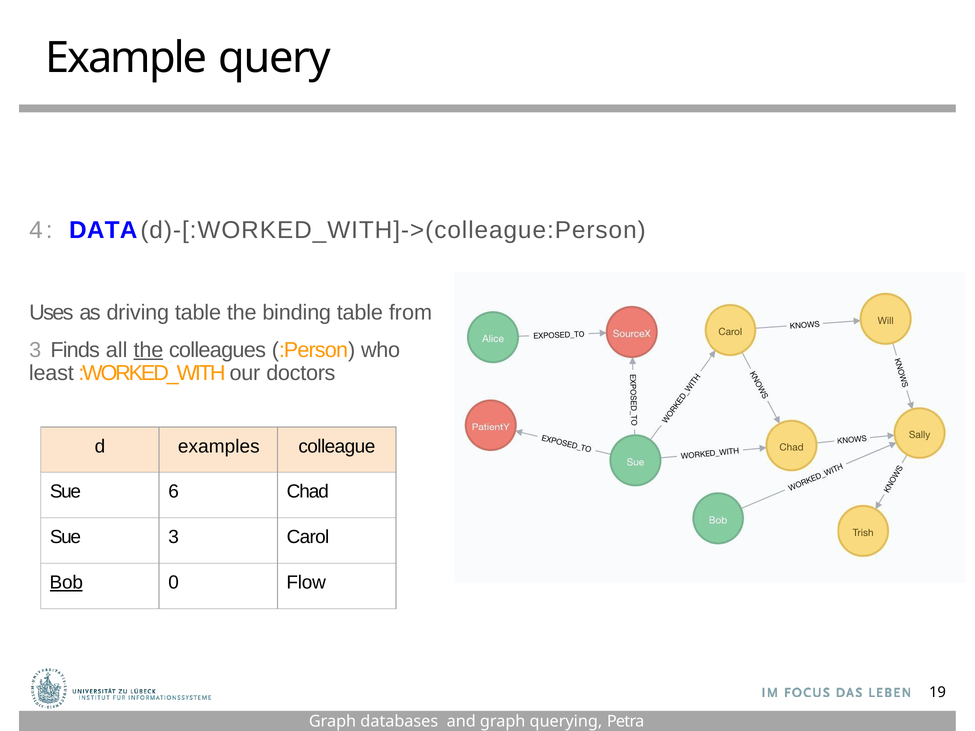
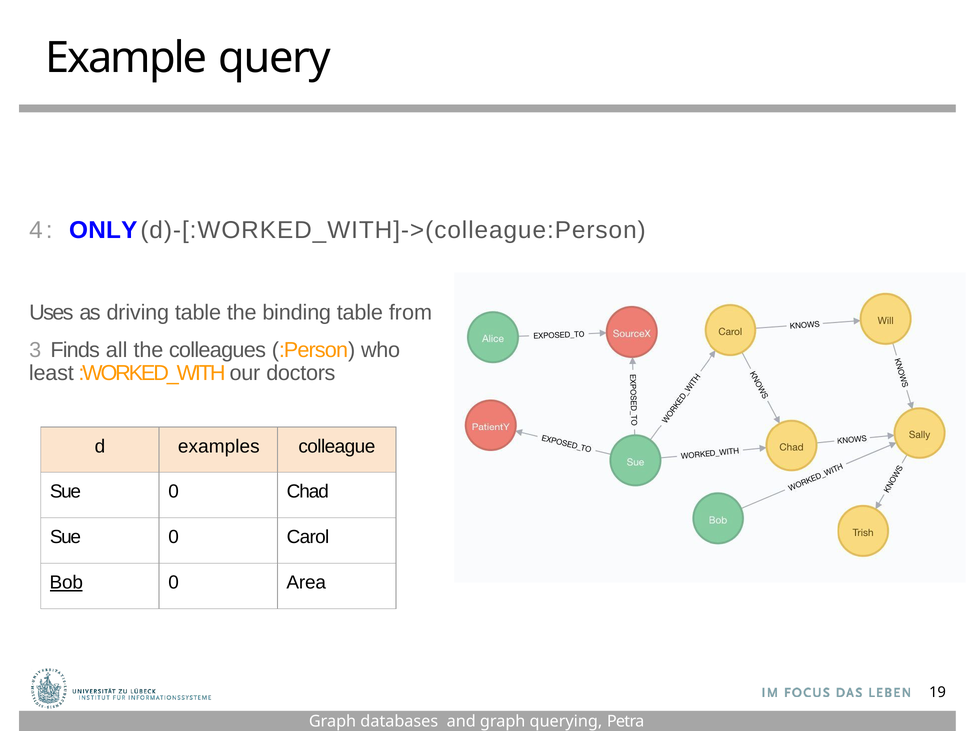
DATA: DATA -> ONLY (103, 230)
the underline: present -> none (148, 350)
6: 6 -> 0 (174, 492)
3: 3 -> 0 (174, 537)
Flow: Flow -> Area (306, 583)
